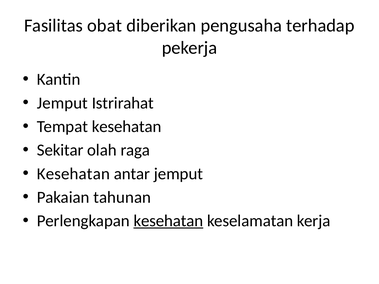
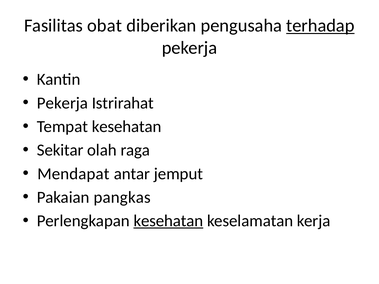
terhadap underline: none -> present (320, 26)
Jemput: Jemput -> Pekerja (62, 103)
Kesehatan: Kesehatan -> Mendapat (73, 174)
tahunan: tahunan -> pangkas (122, 197)
